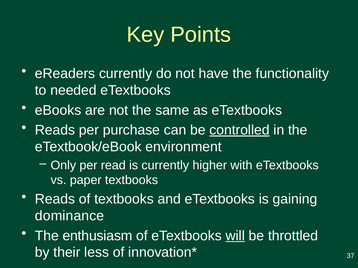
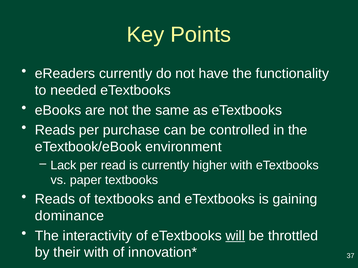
controlled underline: present -> none (240, 130)
Only: Only -> Lack (63, 166)
enthusiasm: enthusiasm -> interactivity (97, 236)
their less: less -> with (97, 253)
